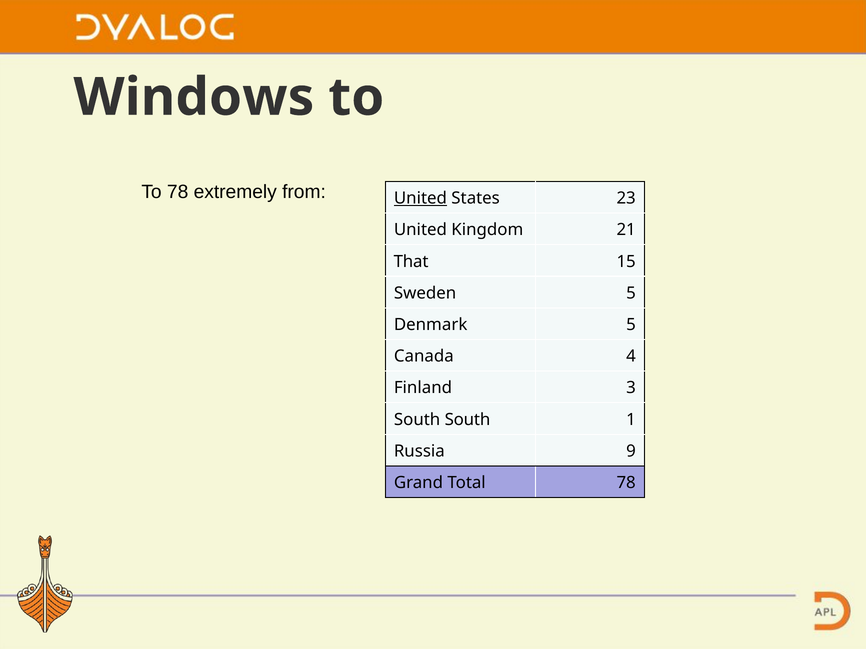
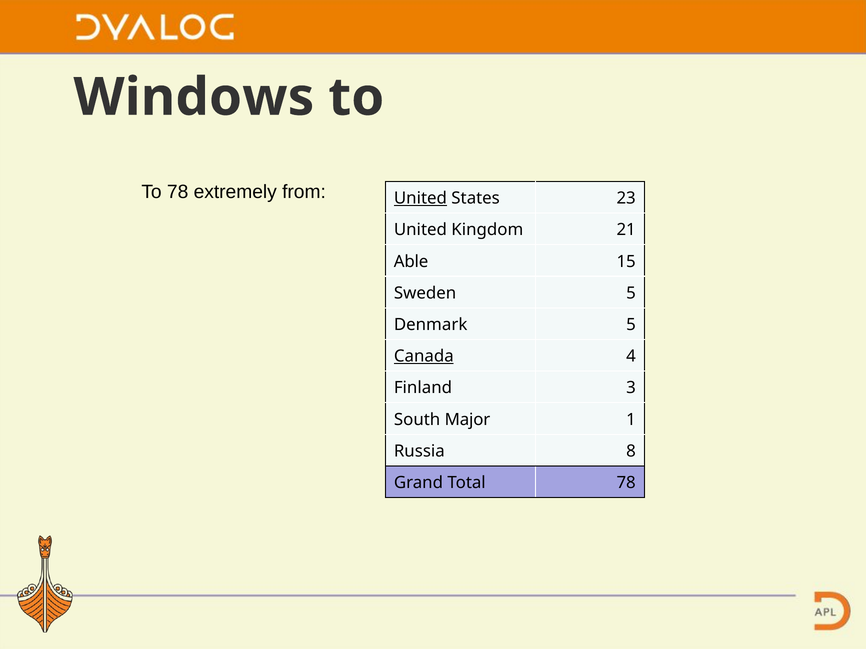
That: That -> Able (411, 262)
Canada underline: none -> present (424, 357)
South South: South -> Major (467, 420)
9: 9 -> 8 (631, 452)
